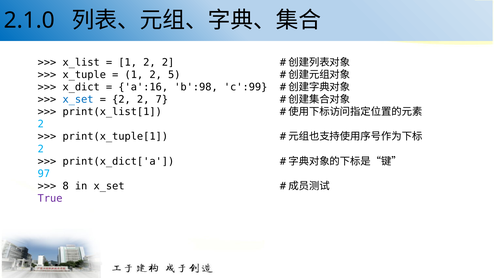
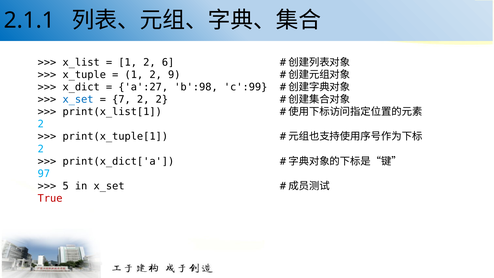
2.1.0: 2.1.0 -> 2.1.1 (29, 20)
1 2 2: 2 -> 6 (168, 62)
5: 5 -> 9 (174, 75)
a':16: a':16 -> a':27 (143, 87)
2: 2 -> 7 (121, 99)
2 7: 7 -> 2 (162, 99)
8: 8 -> 5 (66, 186)
True colour: purple -> red (50, 198)
